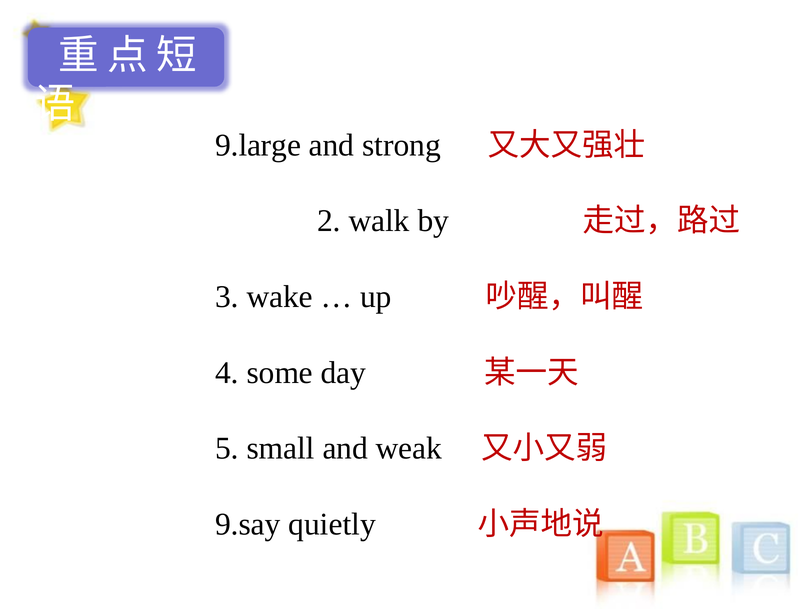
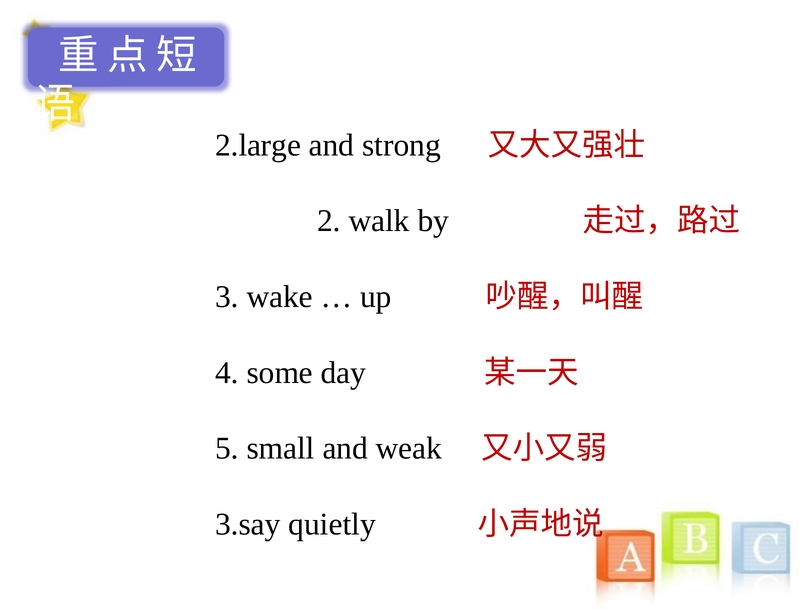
9.large: 9.large -> 2.large (258, 145)
9.say: 9.say -> 3.say (248, 524)
